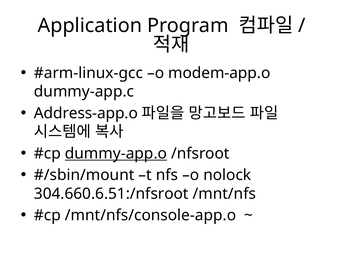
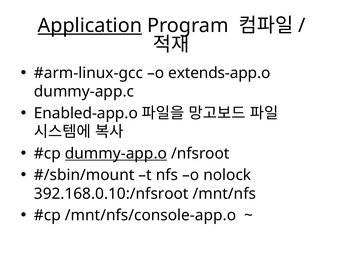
Application underline: none -> present (90, 26)
modem-app.o: modem-app.o -> extends-app.o (219, 73)
Address-app.o: Address-app.o -> Enabled-app.o (86, 113)
304.660.6.51:/nfsroot: 304.660.6.51:/nfsroot -> 392.168.0.10:/nfsroot (111, 194)
